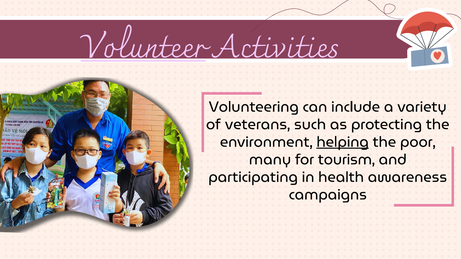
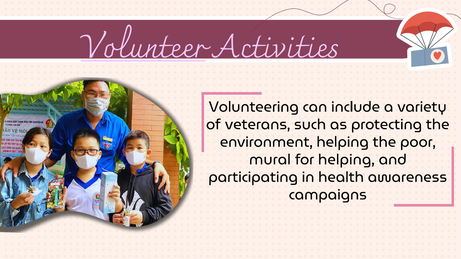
helping underline: present -> none (343, 142)
many: many -> mural (270, 160)
for tourism: tourism -> helping (346, 160)
